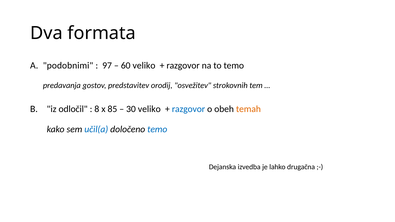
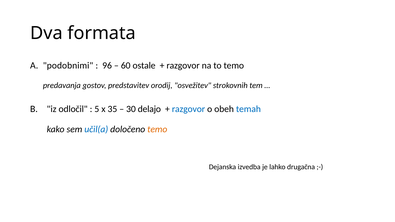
97: 97 -> 96 (107, 66)
60 veliko: veliko -> ostale (144, 66)
8: 8 -> 5 (97, 109)
85: 85 -> 35 (112, 109)
30 veliko: veliko -> delajo (149, 109)
temah colour: orange -> blue (248, 109)
temo colour: blue -> orange (157, 129)
